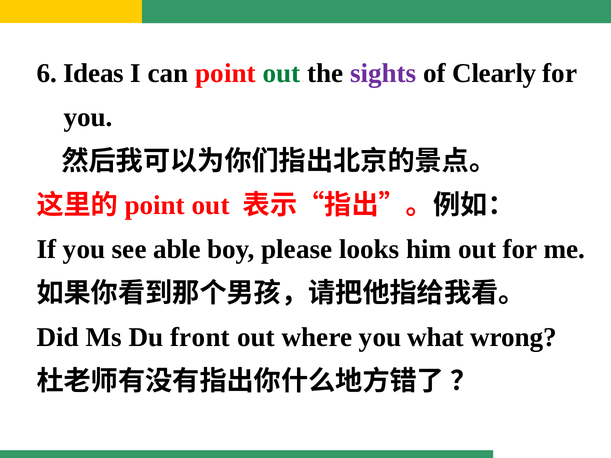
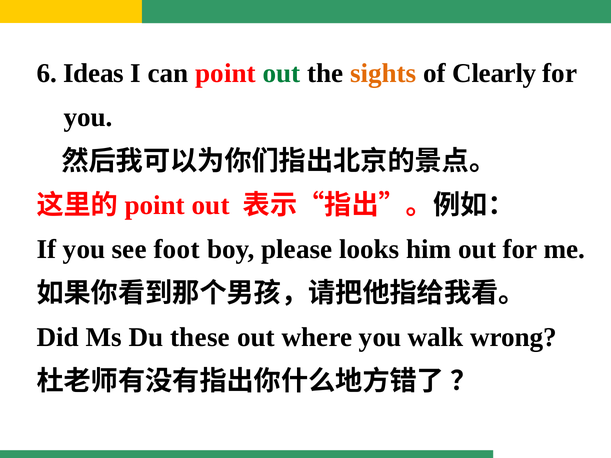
sights colour: purple -> orange (383, 73)
able: able -> foot (177, 249)
front: front -> these (200, 337)
what: what -> walk (436, 337)
